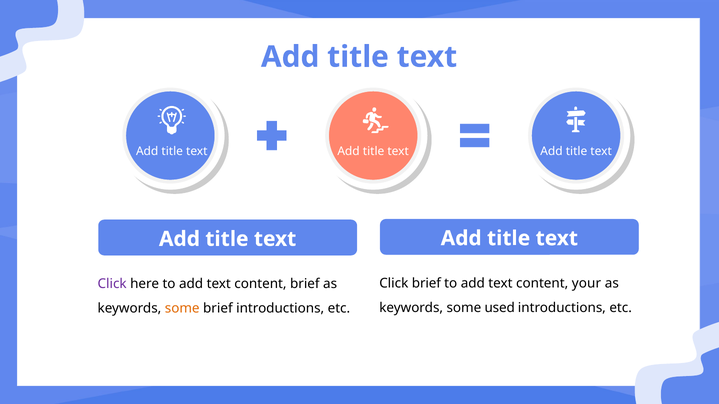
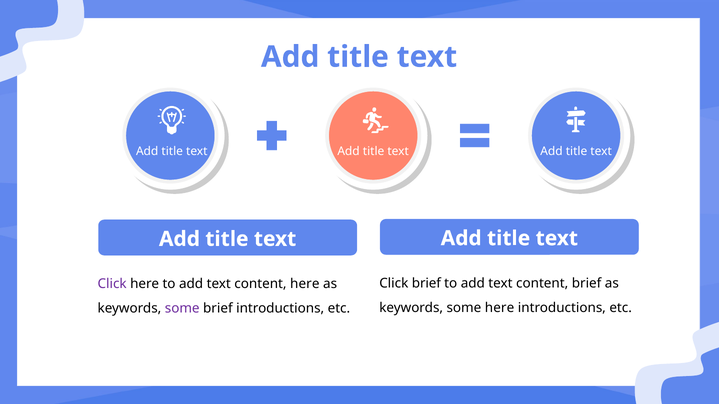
content your: your -> brief (587, 284)
content brief: brief -> here (305, 284)
some used: used -> here (500, 308)
some colour: orange -> purple (182, 309)
